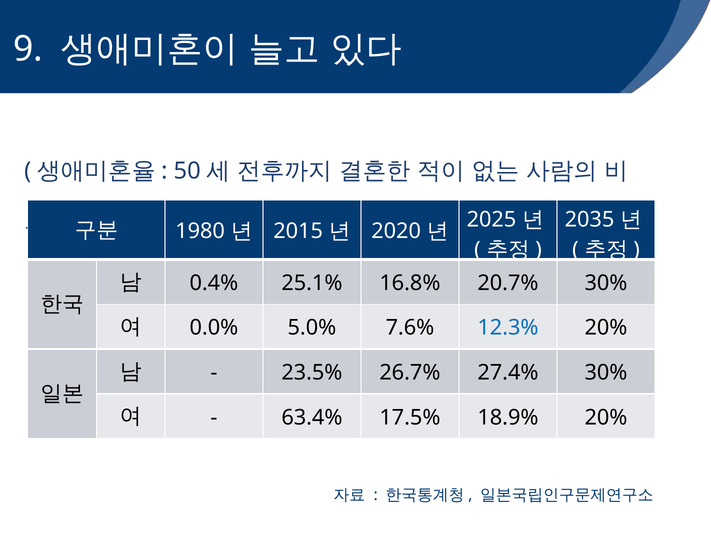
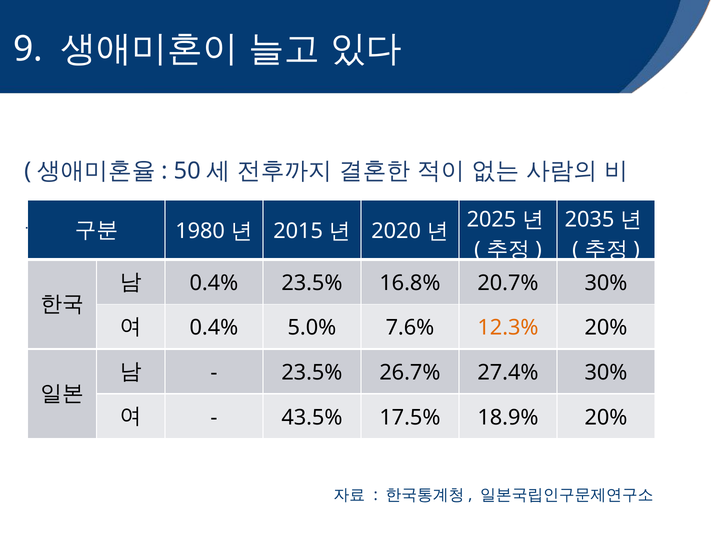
0.4% 25.1%: 25.1% -> 23.5% (312, 283)
0.0%: 0.0% -> 0.4% (214, 328)
12.3% colour: blue -> orange (508, 328)
63.4%: 63.4% -> 43.5% (312, 418)
